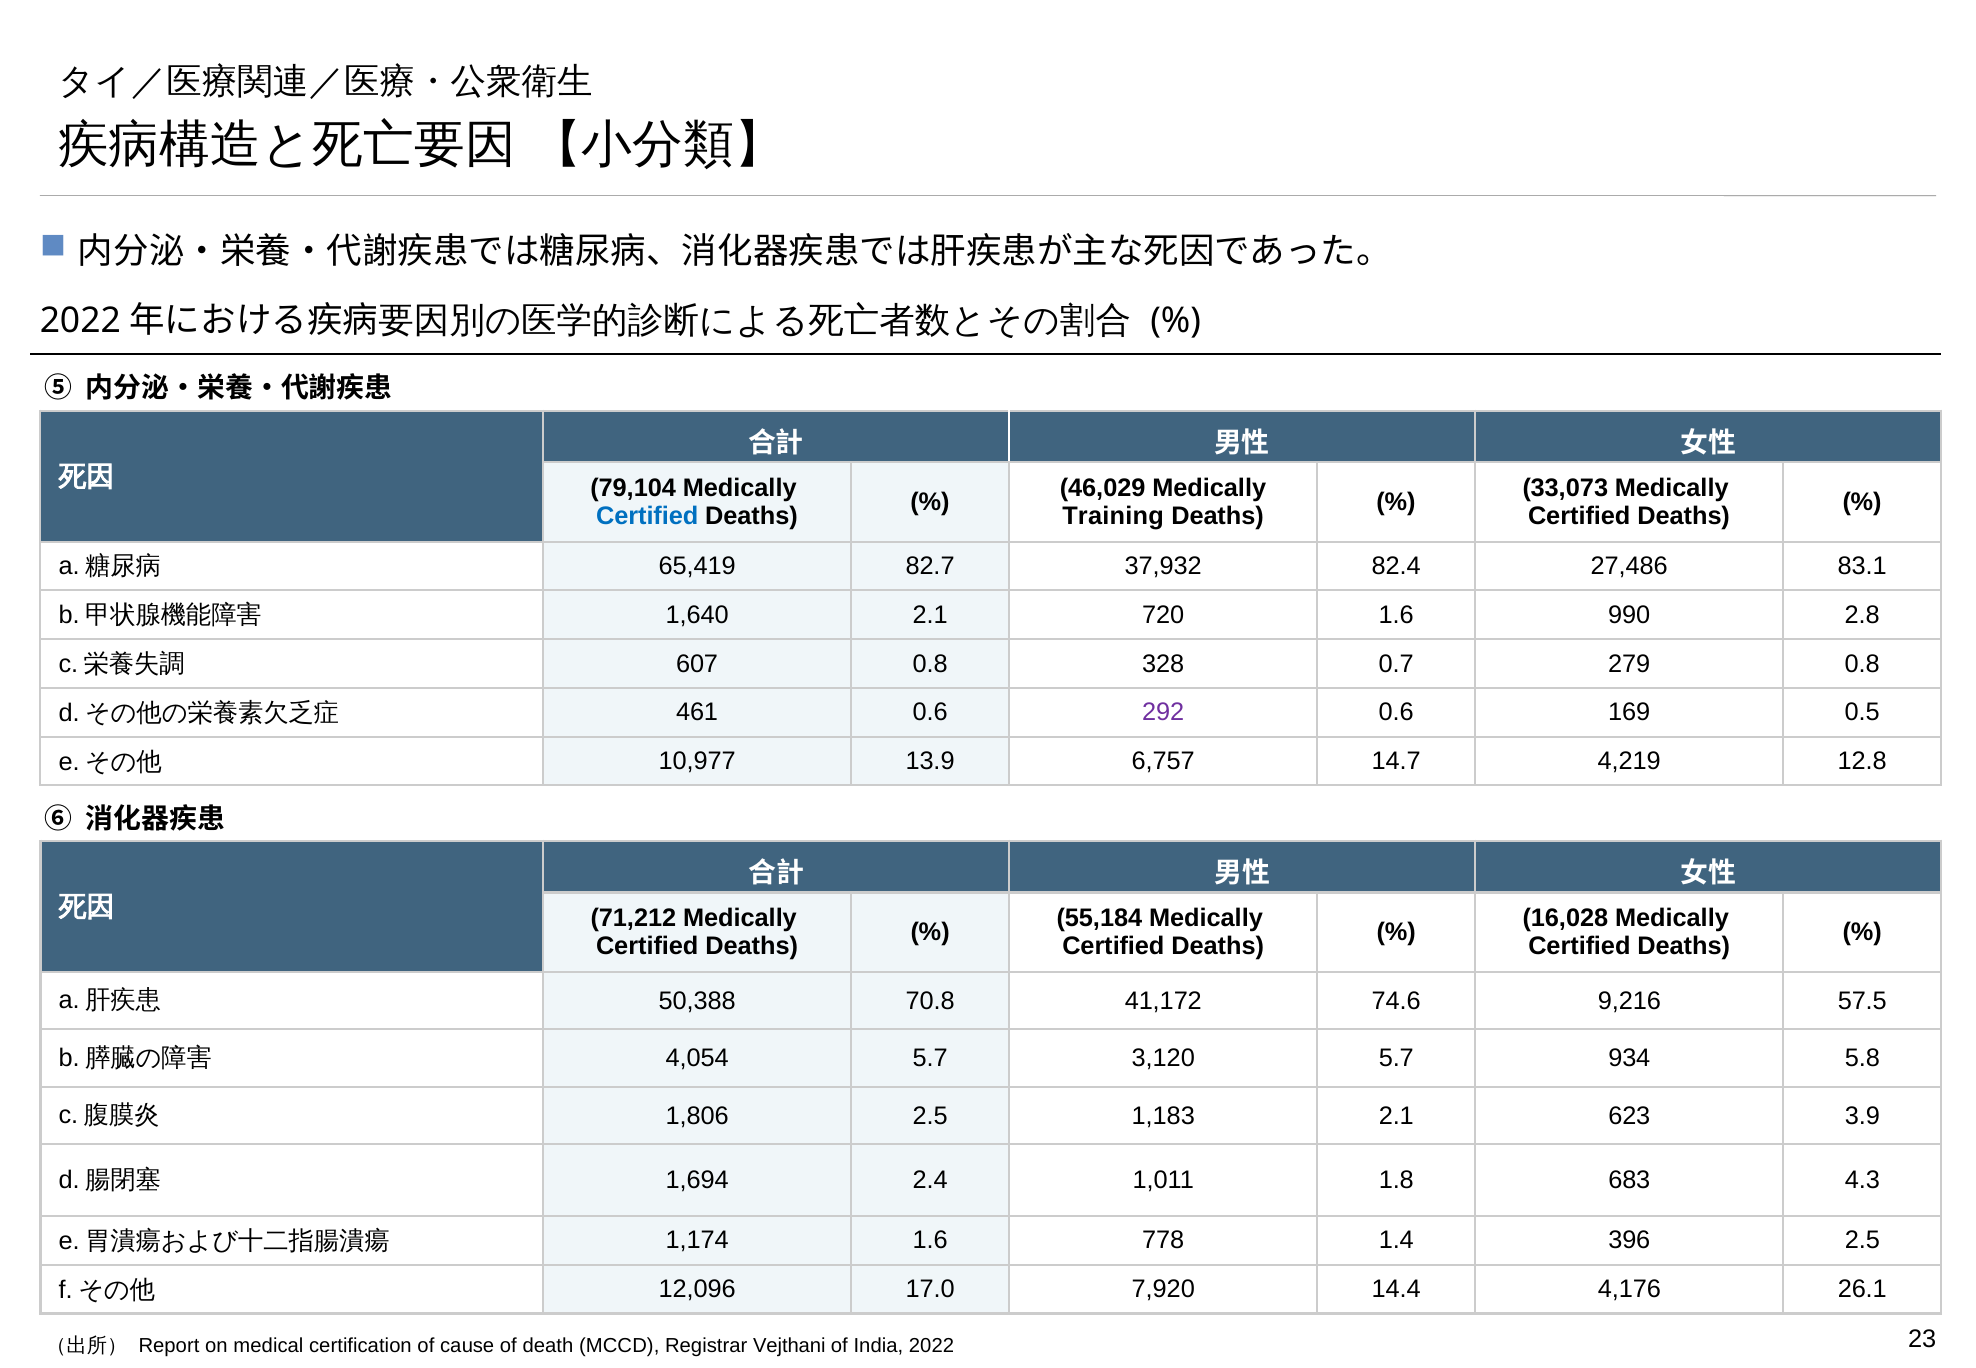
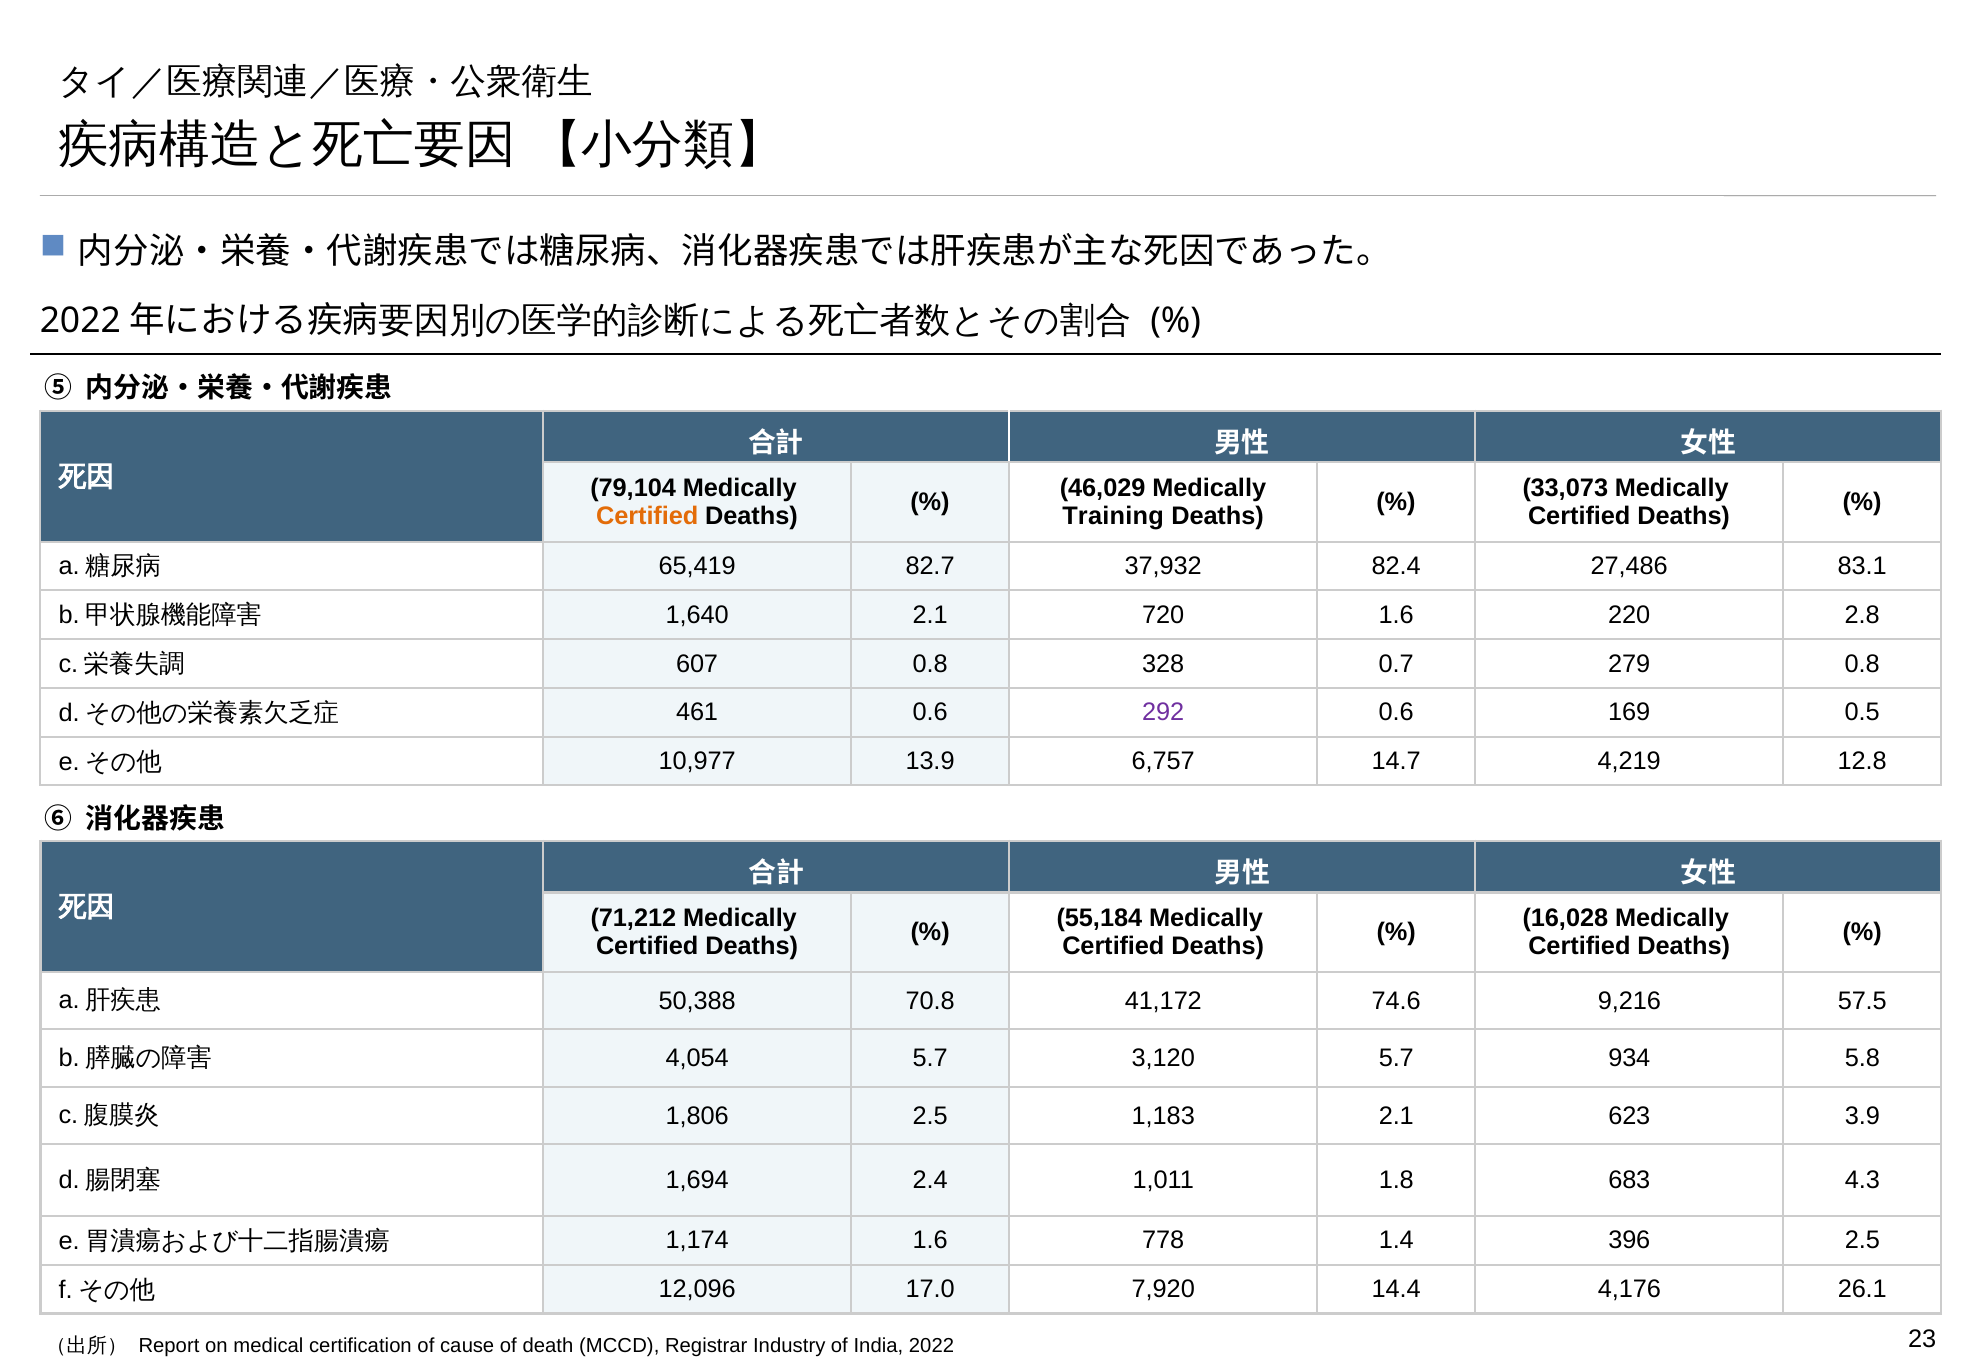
Certified colour: blue -> orange (647, 516)
990: 990 -> 220 (1629, 615)
Vejthani: Vejthani -> Industry (789, 1346)
